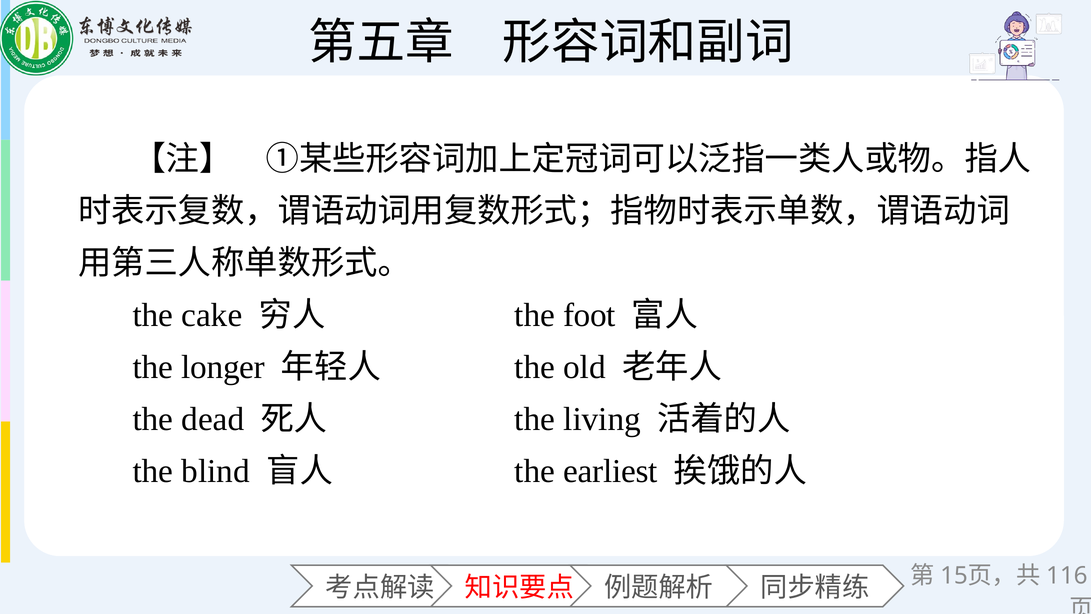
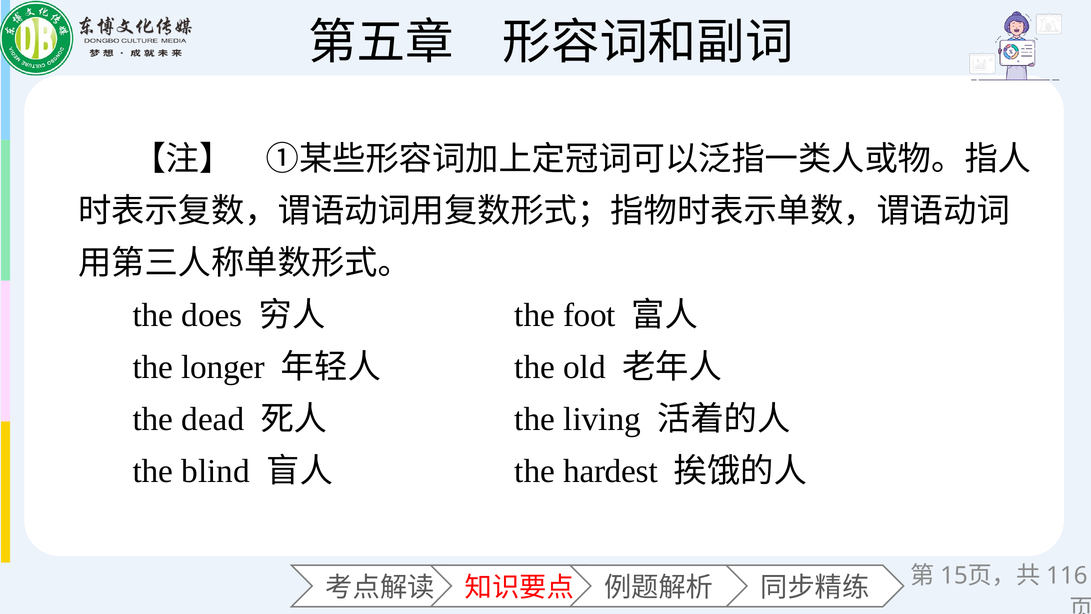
cake: cake -> does (212, 315)
earliest: earliest -> hardest (611, 471)
